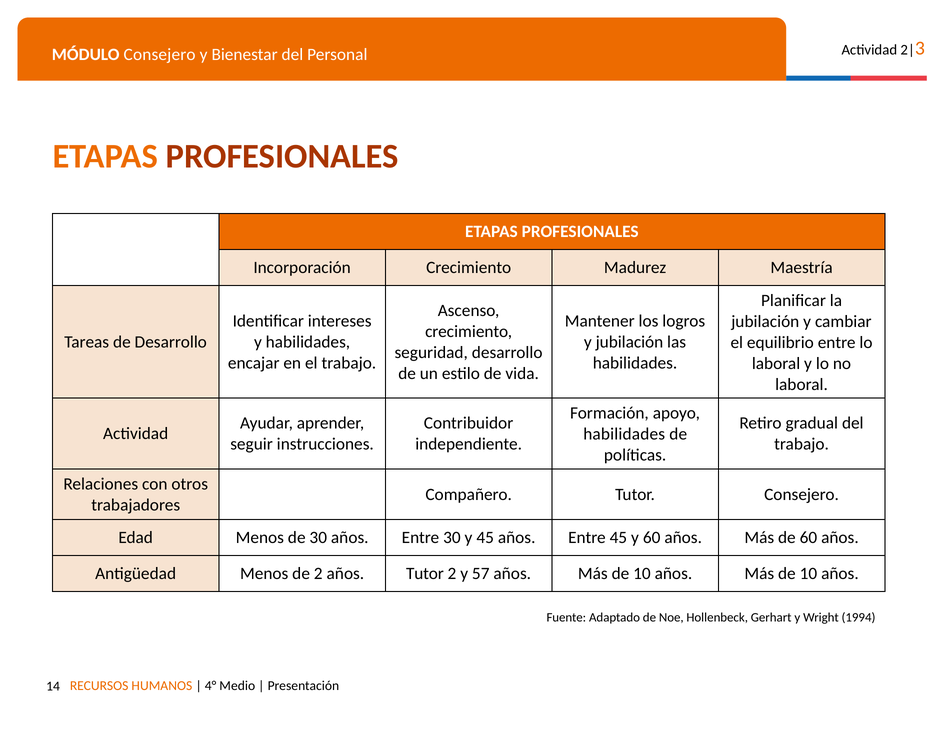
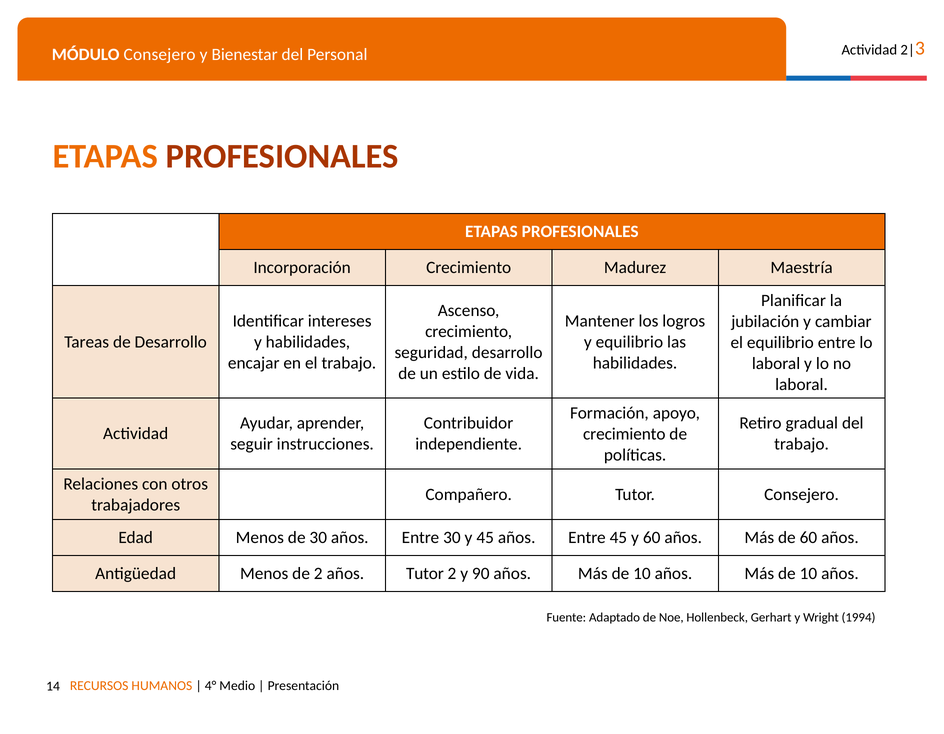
y jubilación: jubilación -> equilibrio (629, 342)
habilidades: habilidades -> crecimiento (624, 434)
57: 57 -> 90 (481, 574)
